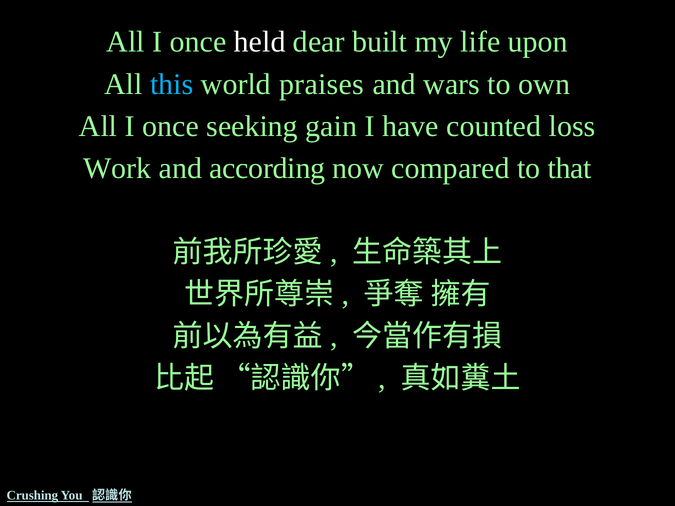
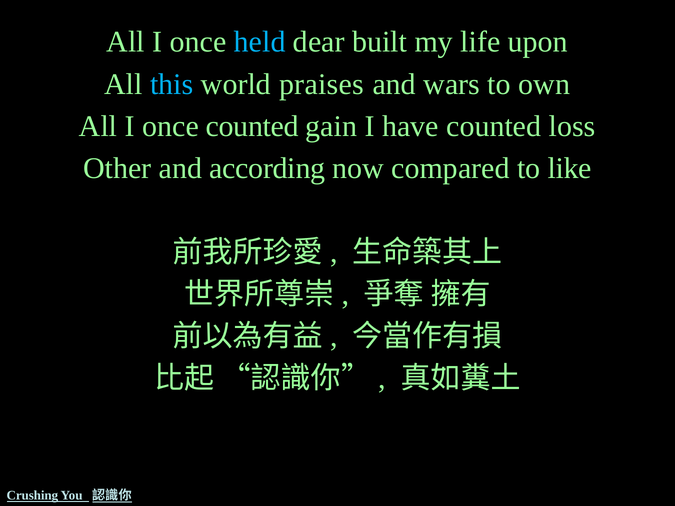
held colour: white -> light blue (260, 42)
once seeking: seeking -> counted (252, 126)
Work: Work -> Other (117, 168)
that: that -> like (570, 168)
